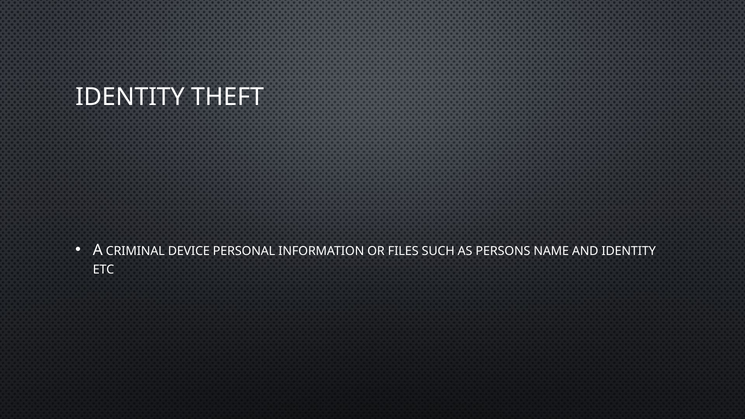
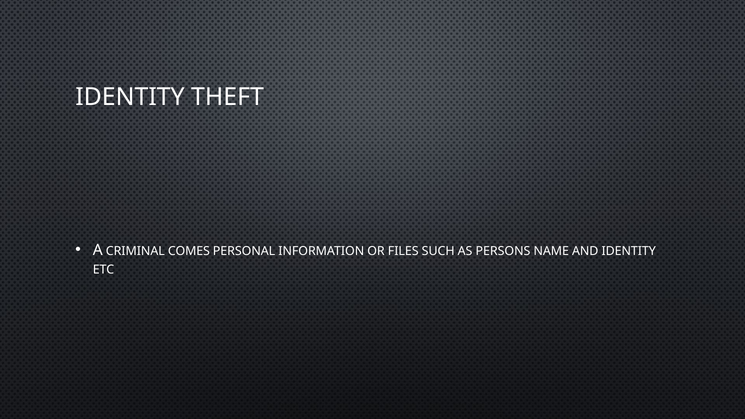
DEVICE: DEVICE -> COMES (189, 251)
